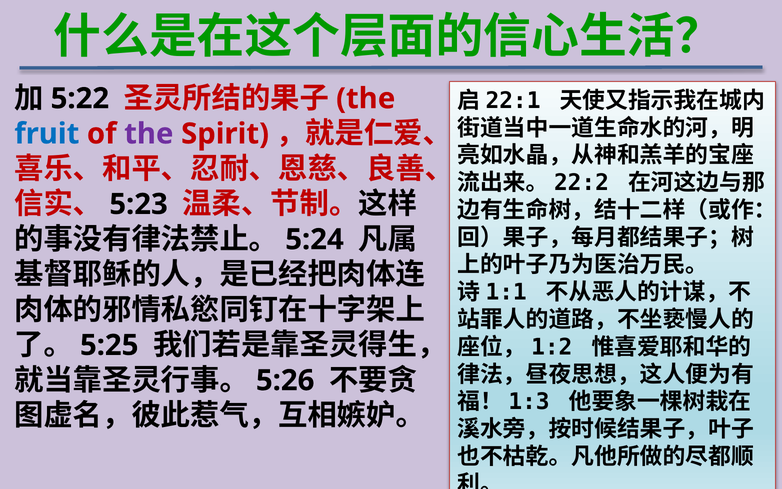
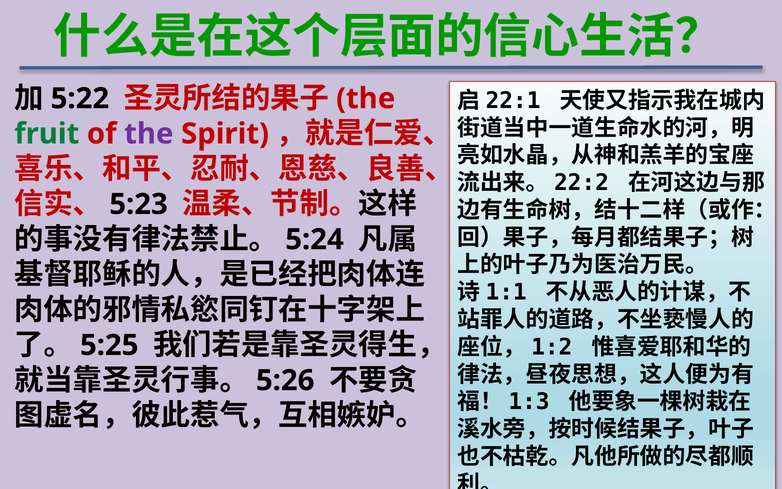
fruit colour: blue -> green (47, 134)
